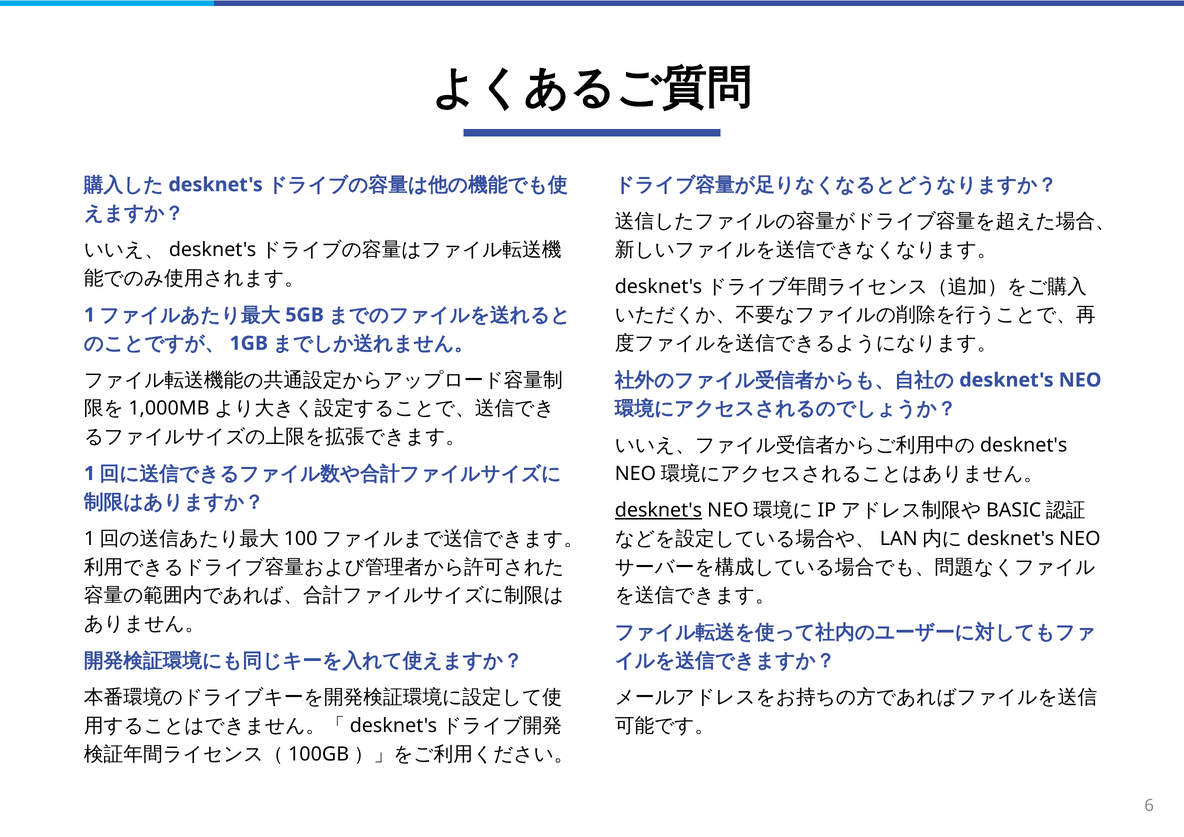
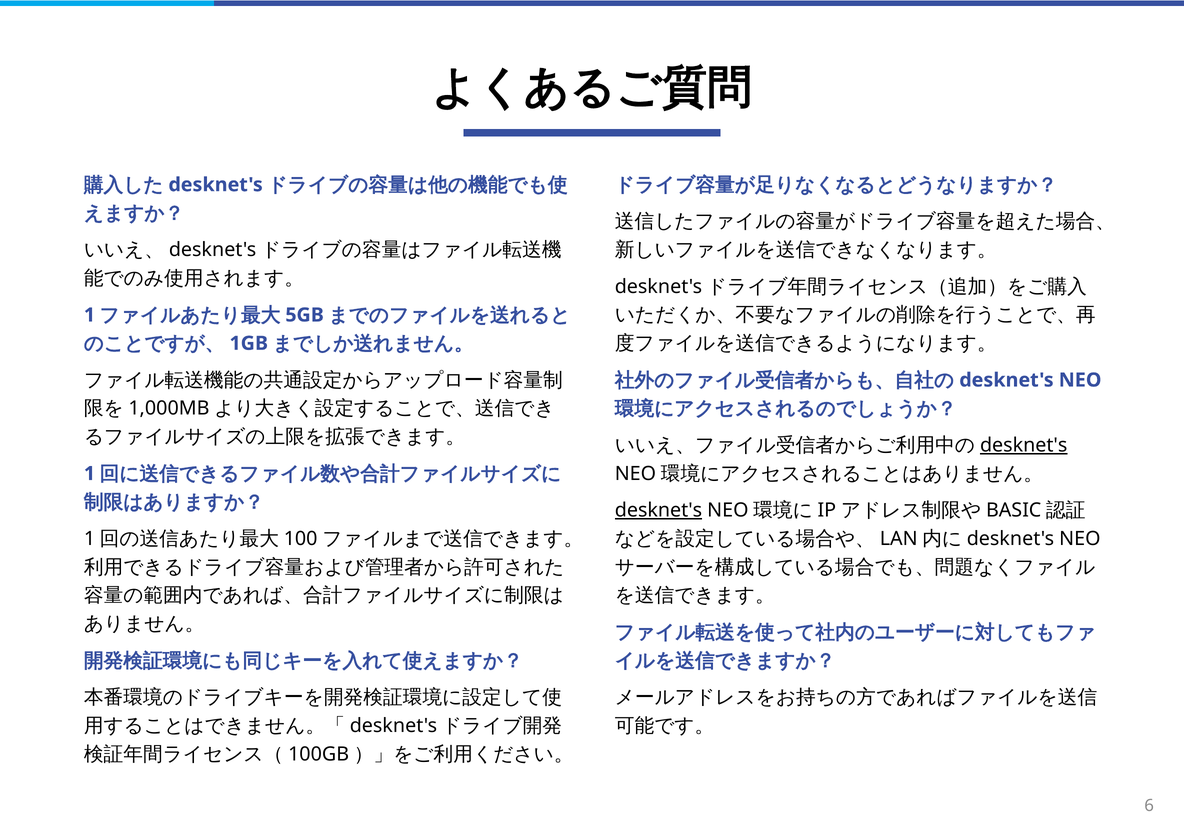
desknet's underline: none -> present (1024, 445)
